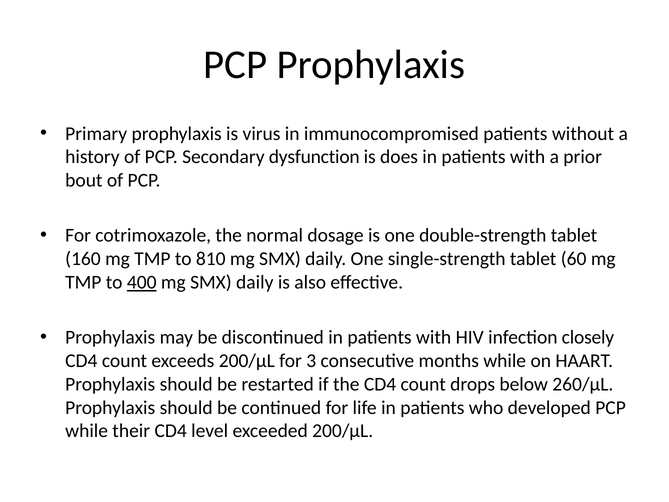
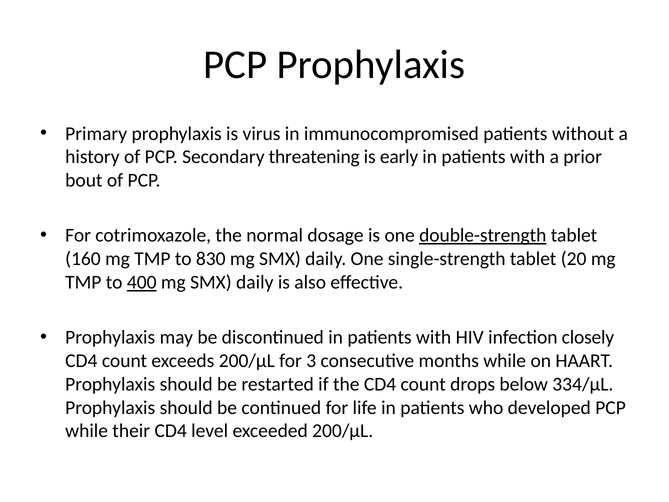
dysfunction: dysfunction -> threatening (314, 157)
does: does -> early (399, 157)
double-strength underline: none -> present (483, 235)
810: 810 -> 830 (211, 259)
60: 60 -> 20 (574, 259)
260/µL: 260/µL -> 334/µL (583, 384)
